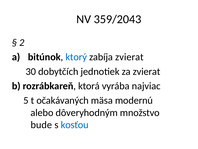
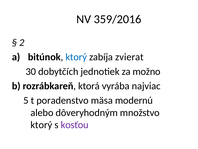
359/2043: 359/2043 -> 359/2016 (118, 19)
za zvierat: zvierat -> možno (147, 71)
očakávaných: očakávaných -> poradenstvo (63, 100)
bude: bude -> ktorý (41, 124)
kosťou colour: blue -> purple (75, 124)
